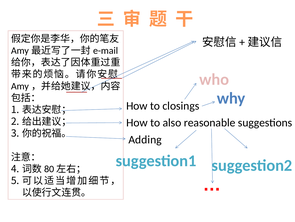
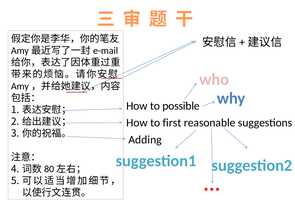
closings: closings -> possible (181, 105)
also: also -> first (172, 122)
